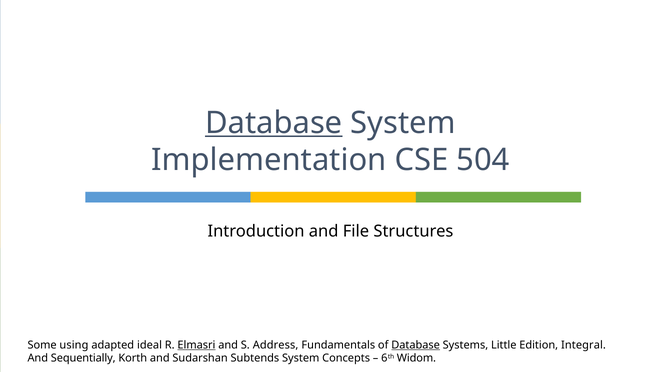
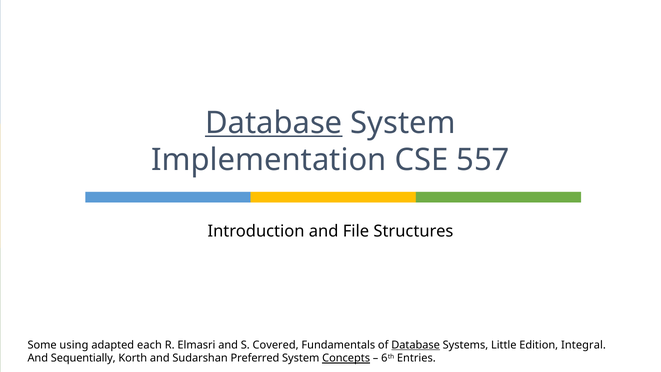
504: 504 -> 557 (483, 160)
ideal: ideal -> each (149, 345)
Elmasri underline: present -> none (196, 345)
Address: Address -> Covered (276, 345)
Subtends: Subtends -> Preferred (255, 358)
Concepts underline: none -> present (346, 358)
Widom: Widom -> Entries (416, 358)
